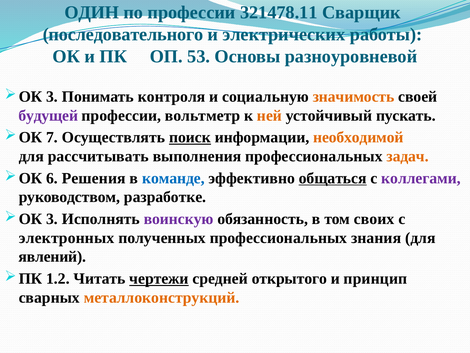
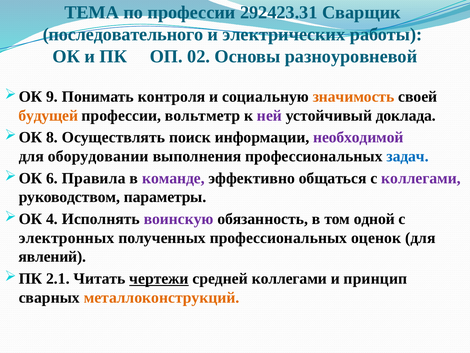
ОДИН: ОДИН -> ТЕМА (92, 12)
321478.11: 321478.11 -> 292423.31 (279, 12)
53: 53 -> 02 (199, 56)
3: 3 -> 9 (52, 97)
будущей colour: purple -> orange (48, 115)
ней colour: orange -> purple (269, 115)
пускать: пускать -> доклада (406, 115)
7: 7 -> 8 (52, 137)
поиск underline: present -> none (190, 137)
необходимой colour: orange -> purple (358, 137)
рассчитывать: рассчитывать -> оборудовании (98, 156)
задач colour: orange -> blue (408, 156)
Решения: Решения -> Правила (94, 178)
команде colour: blue -> purple (173, 178)
общаться underline: present -> none (333, 178)
разработке: разработке -> параметры (165, 197)
3: 3 -> 4 (52, 219)
своих: своих -> одной (374, 219)
знания: знания -> оценок (376, 238)
1.2: 1.2 -> 2.1 (58, 278)
средней открытого: открытого -> коллегами (289, 278)
